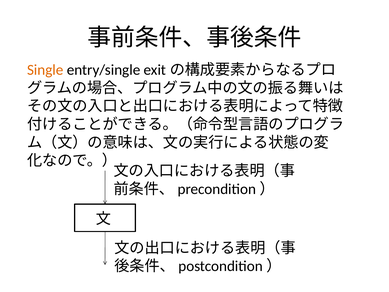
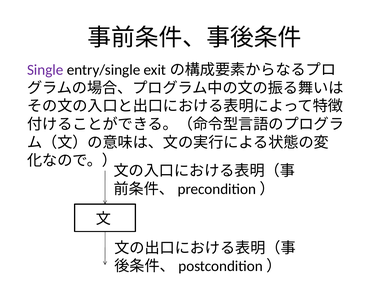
Single colour: orange -> purple (45, 70)
